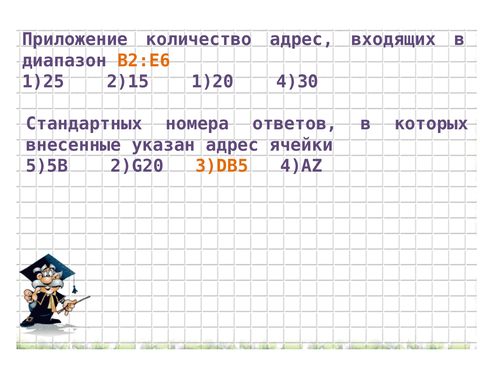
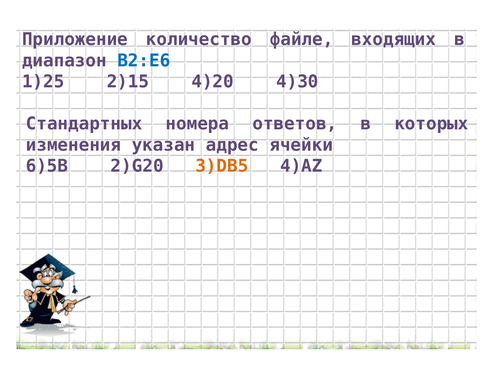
количество адрес: адрес -> файле (302, 40)
B2:E6 colour: orange -> blue (144, 61)
1)20: 1)20 -> 4)20 (213, 82)
внесенные: внесенные -> изменения (73, 145)
5)5В: 5)5В -> 6)5В (47, 166)
